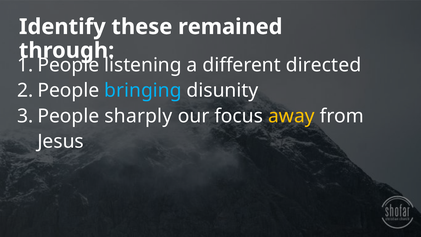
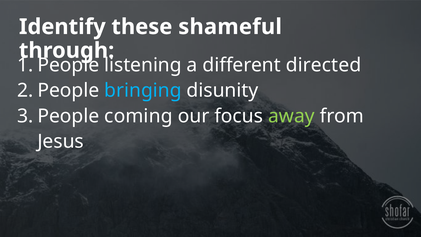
remained: remained -> shameful (230, 27)
sharply: sharply -> coming (138, 116)
away colour: yellow -> light green (291, 116)
